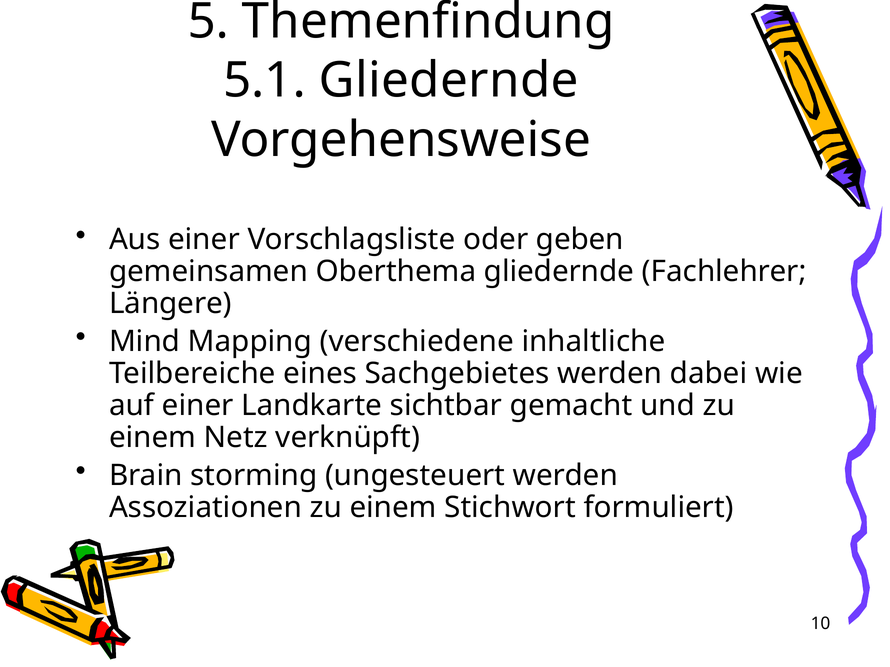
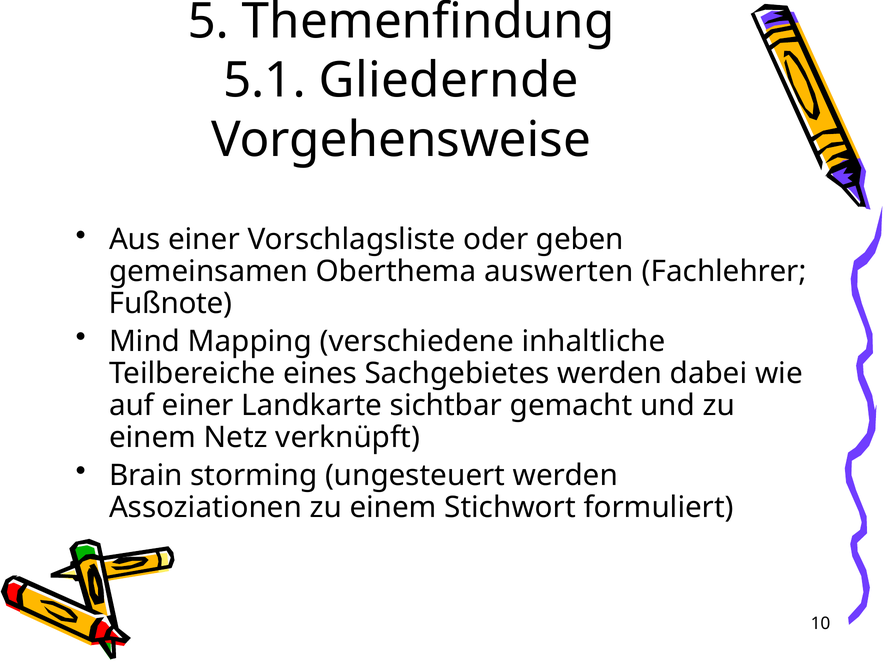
Oberthema gliedernde: gliedernde -> auswerten (559, 272)
Längere: Längere -> Fußnote (170, 304)
